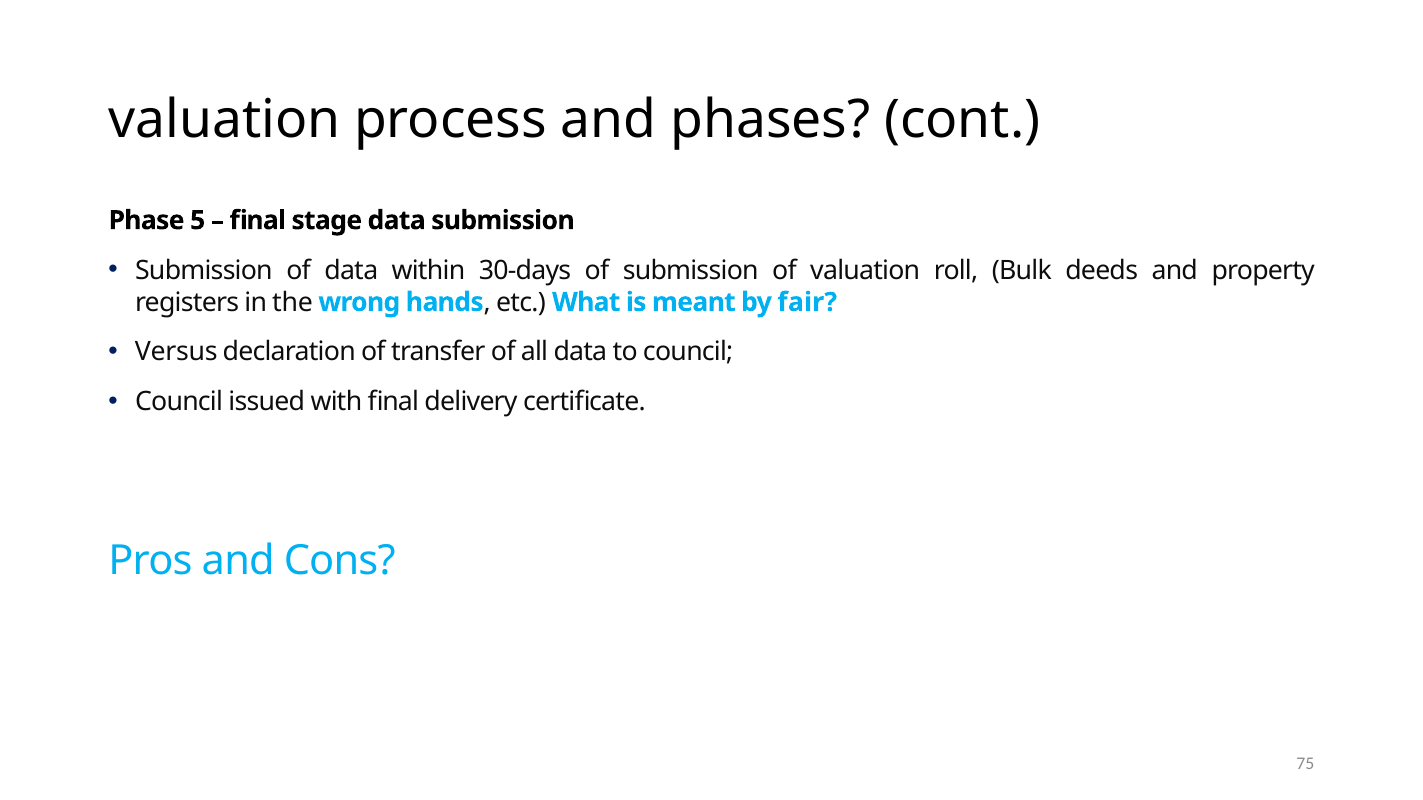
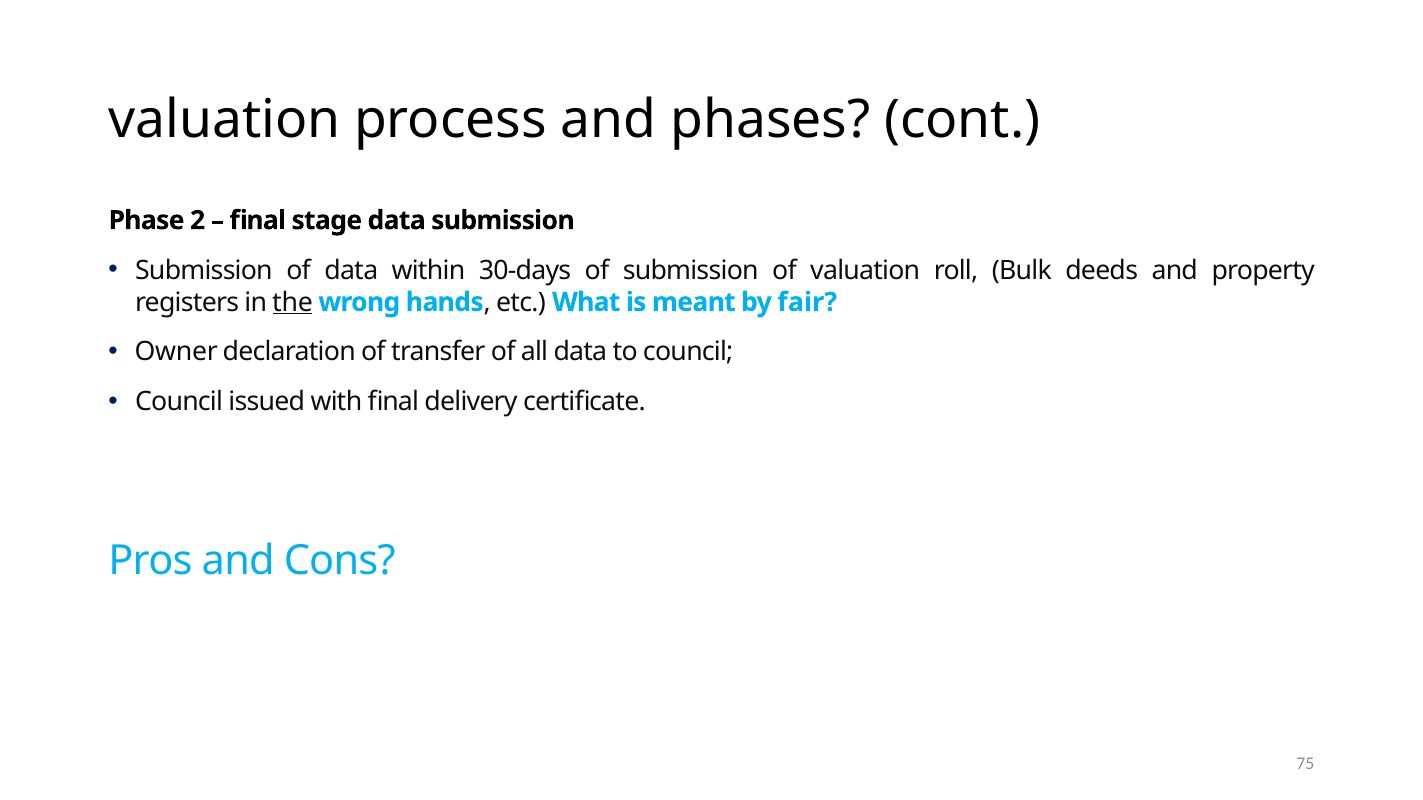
5: 5 -> 2 (198, 221)
the underline: none -> present (293, 302)
Versus: Versus -> Owner (176, 352)
